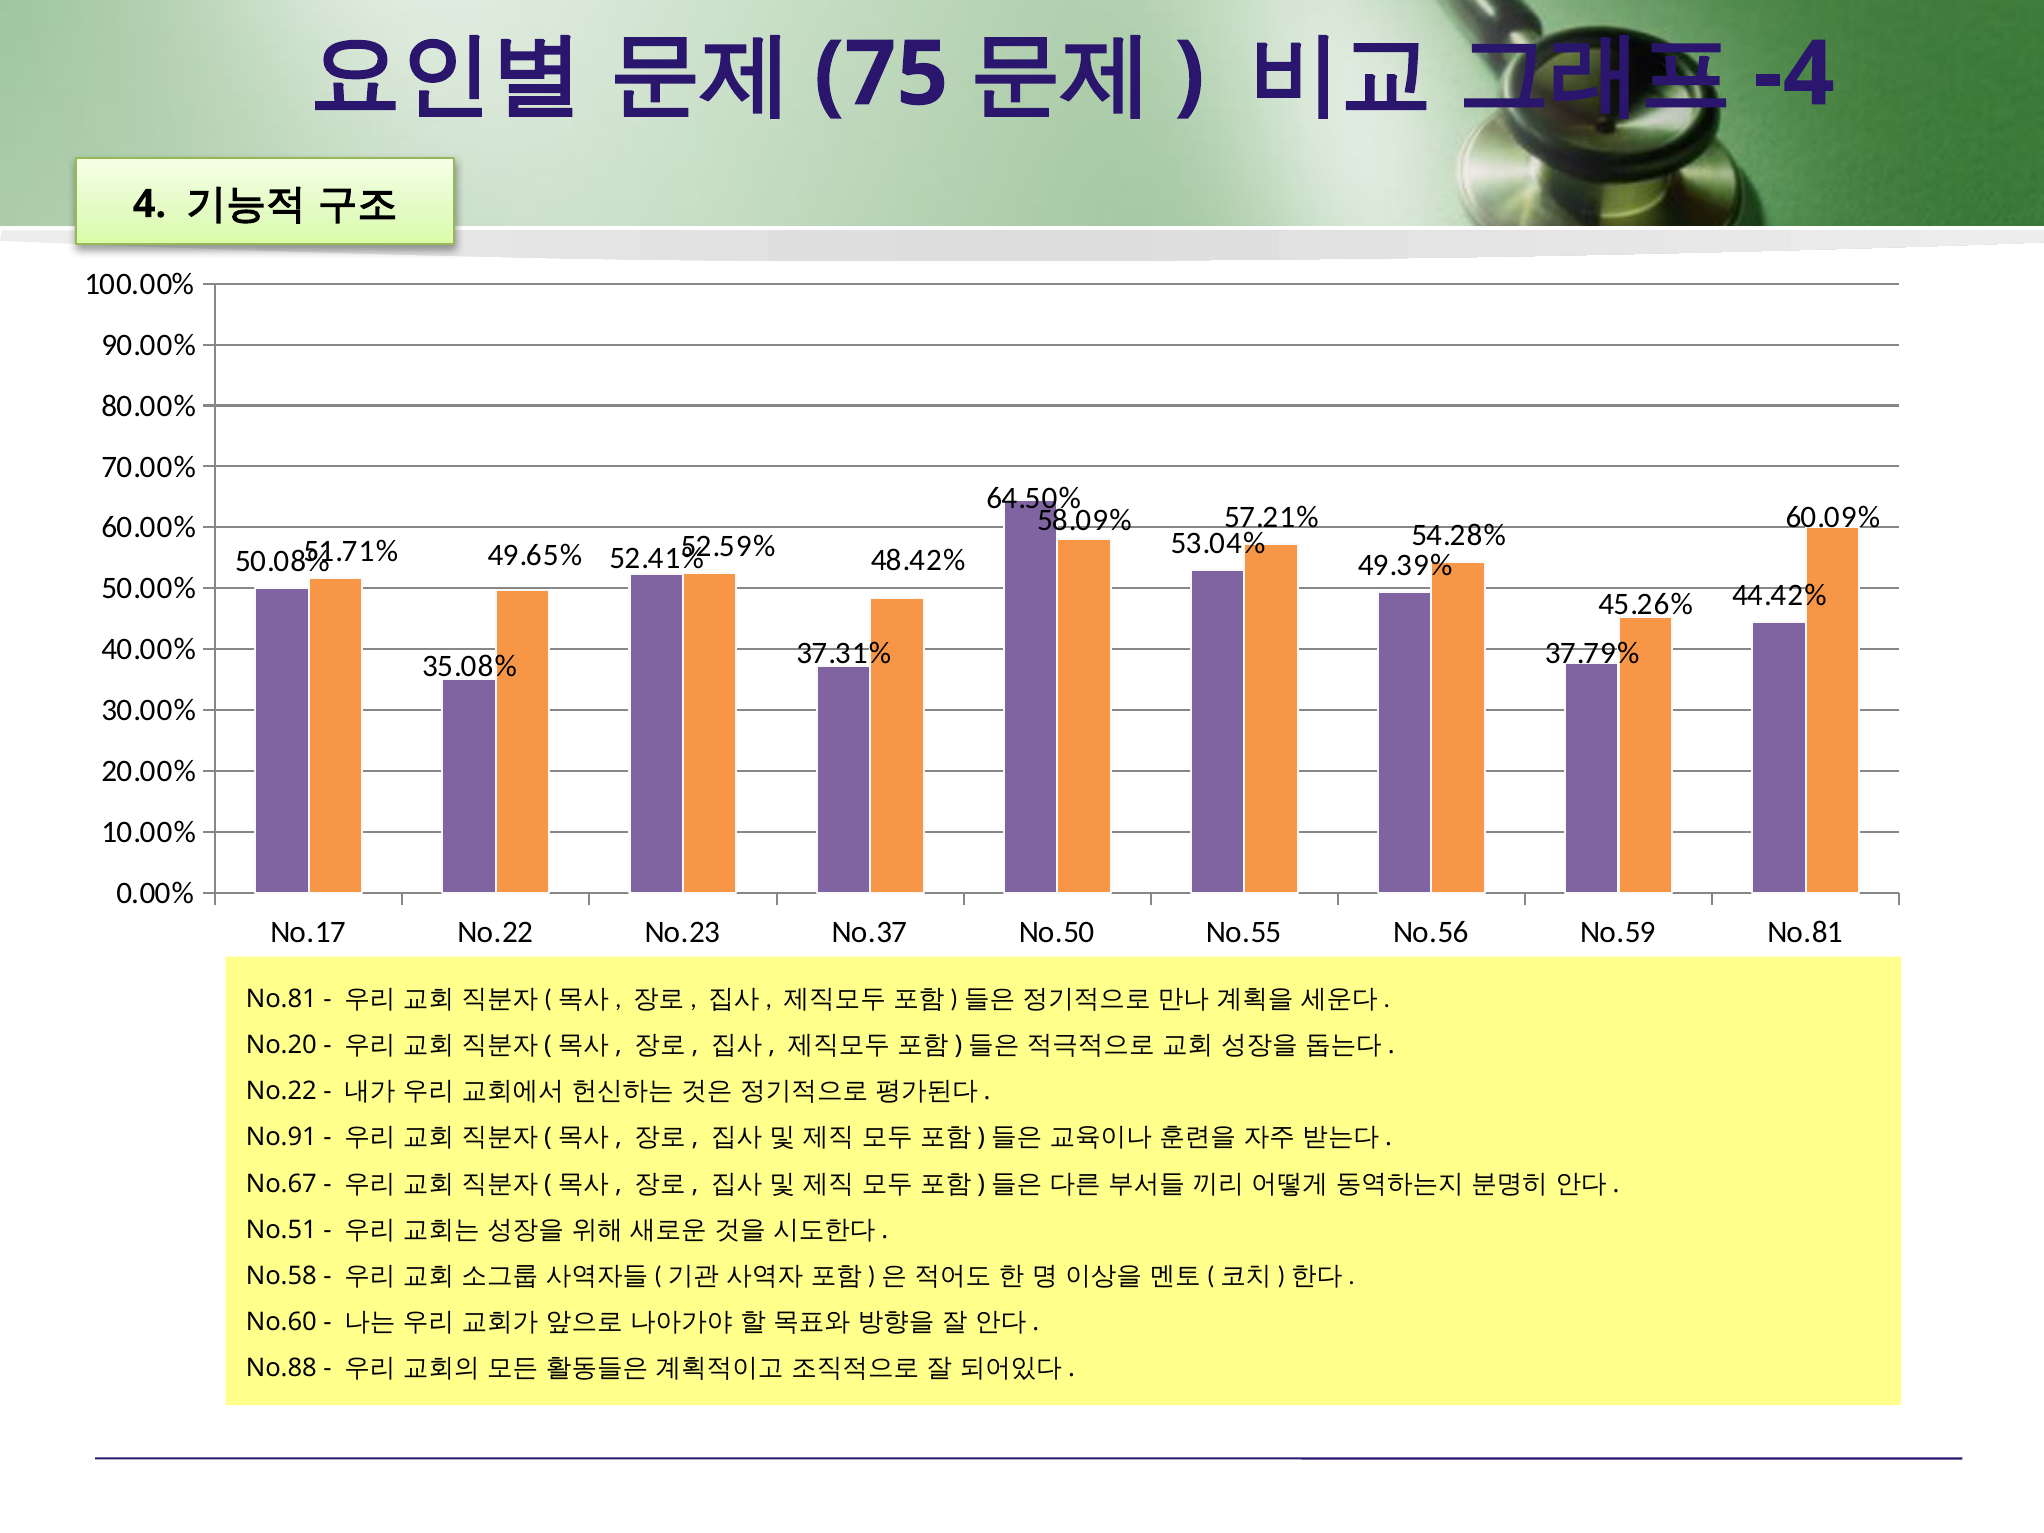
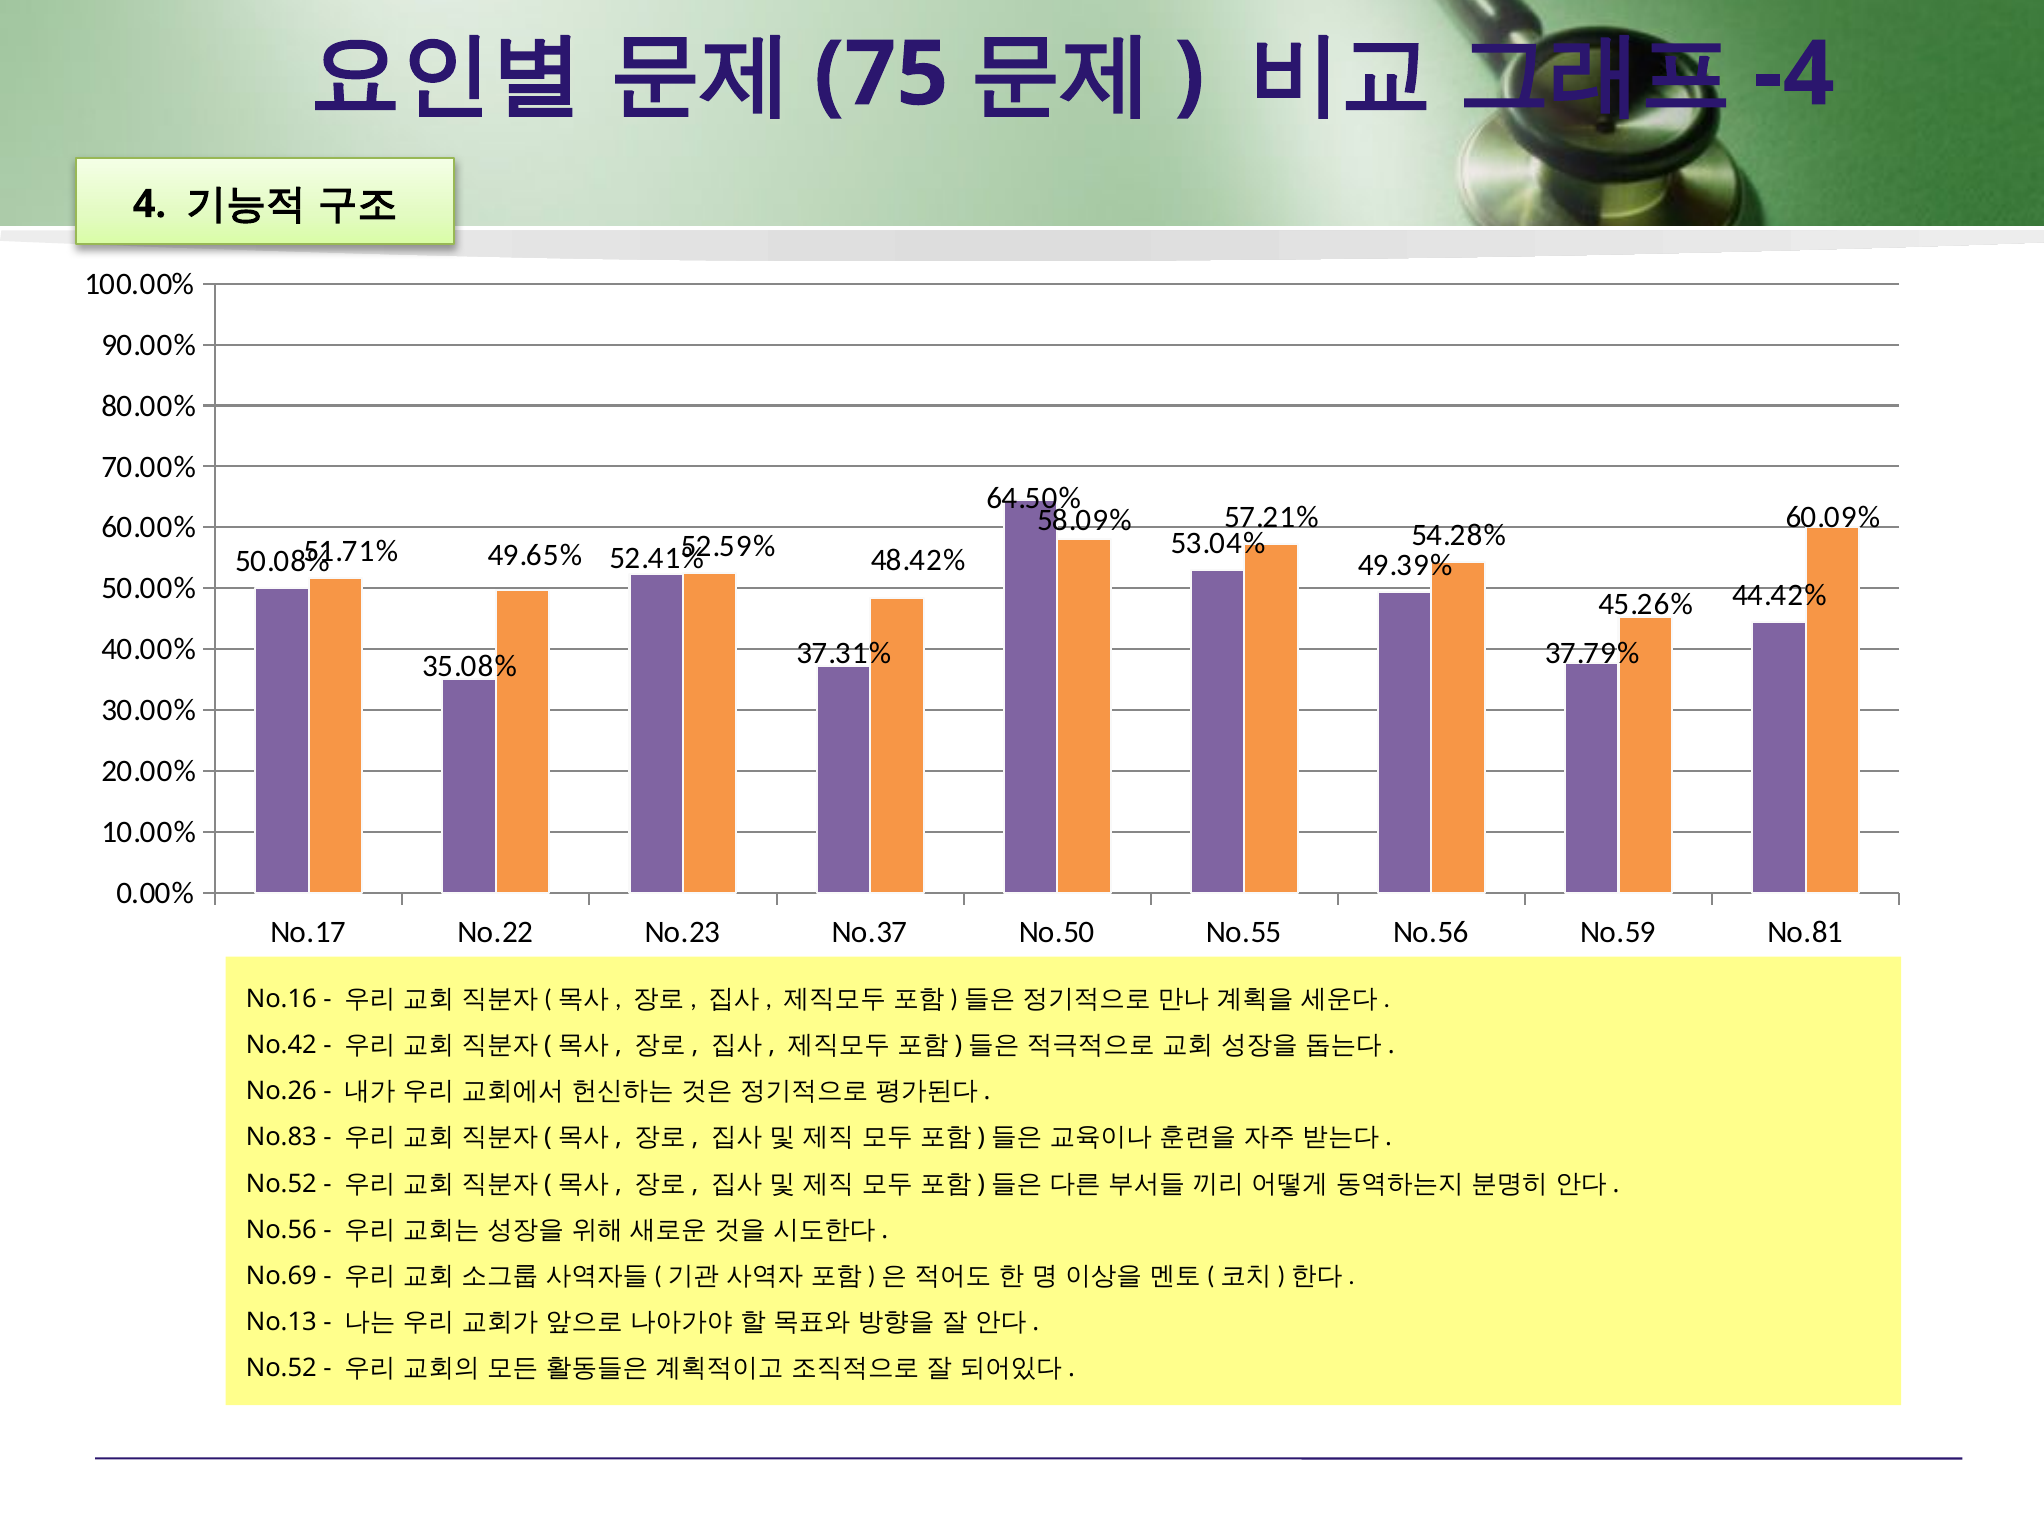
No.81: No.81 -> No.16 (281, 999)
No.20: No.20 -> No.42 (281, 1045)
No.22: No.22 -> No.26 (281, 1091)
No.91: No.91 -> No.83 (281, 1137)
No.67: No.67 -> No.52 (281, 1184)
No.51: No.51 -> No.56 (281, 1230)
No.58: No.58 -> No.69 (281, 1276)
No.60: No.60 -> No.13 (281, 1322)
No.88: No.88 -> No.52 (281, 1368)
